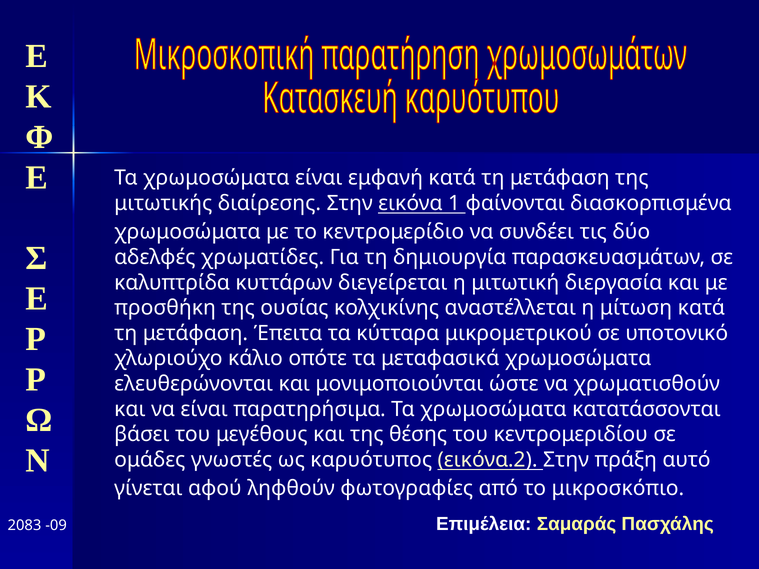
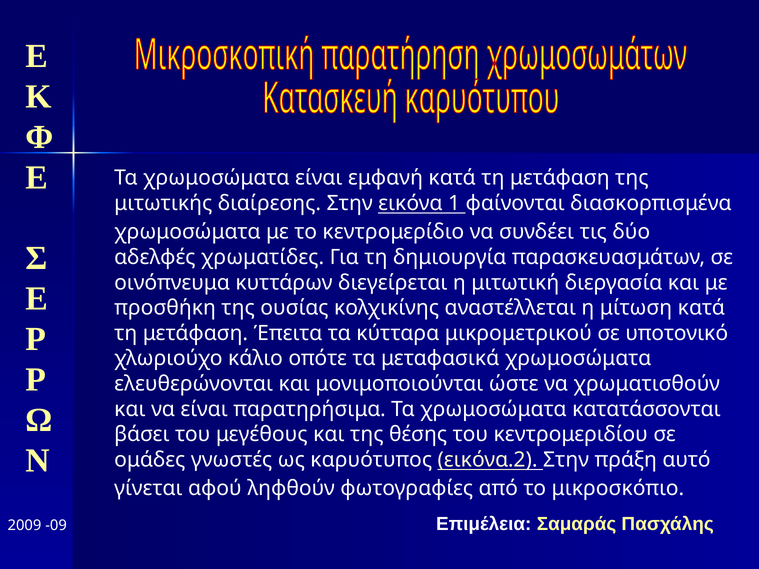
καλυπτρίδα: καλυπτρίδα -> οινόπνευμα (172, 283)
2083: 2083 -> 2009 (24, 525)
